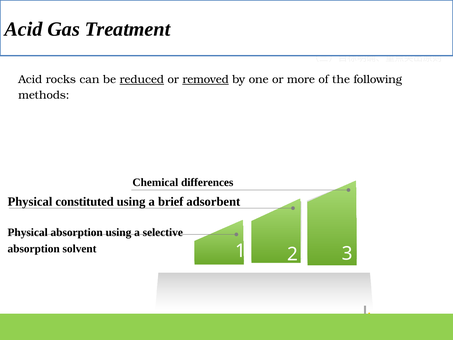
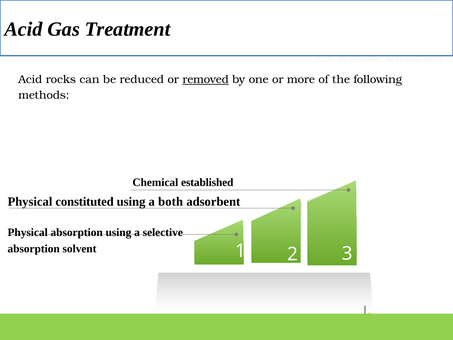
reduced underline: present -> none (142, 79)
differences: differences -> established (207, 182)
brief: brief -> both (171, 201)
